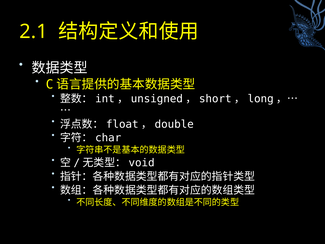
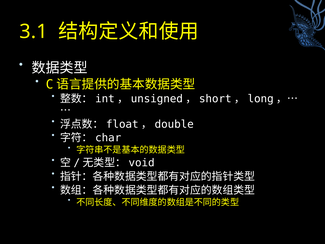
2.1: 2.1 -> 3.1 (34, 31)
